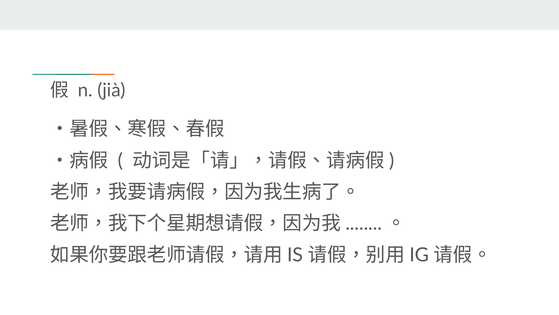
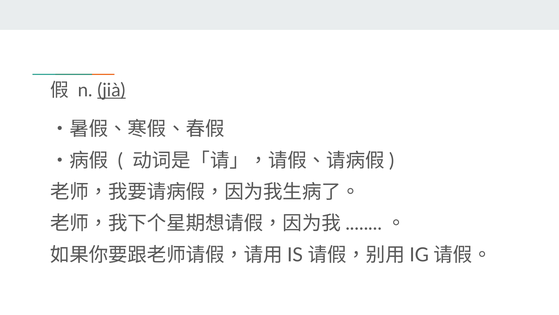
jià underline: none -> present (112, 90)
